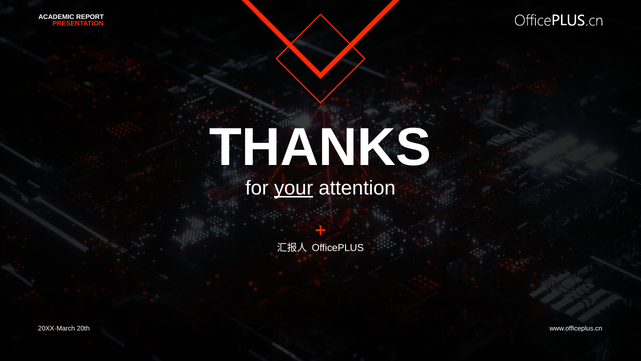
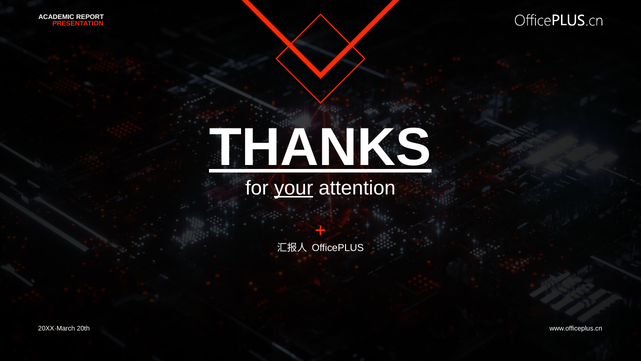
THANKS underline: none -> present (320, 148)
